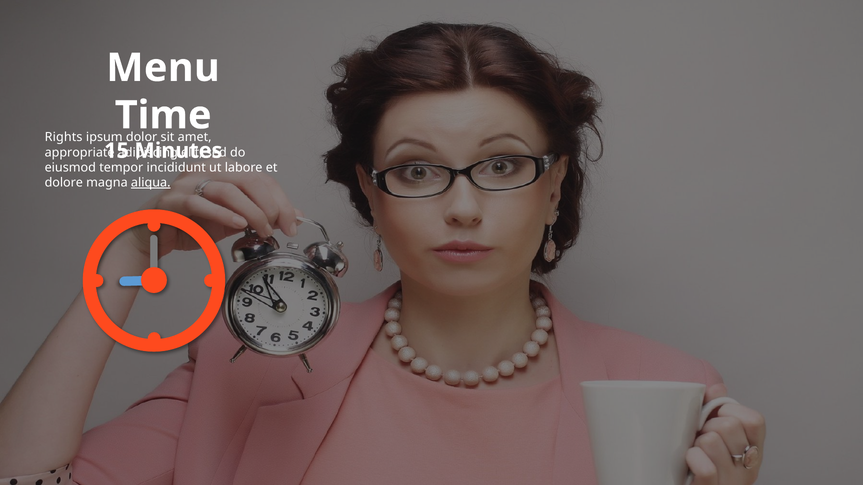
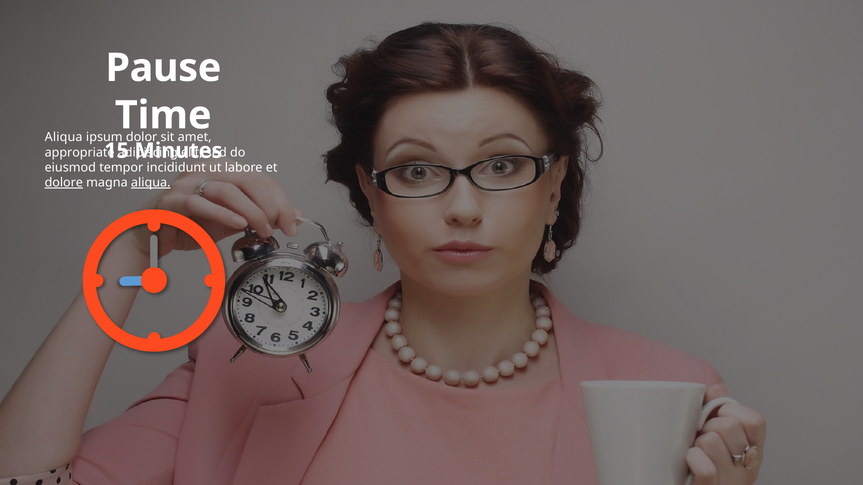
Menu: Menu -> Pause (163, 68)
Rights: Rights -> Aliqua (64, 137)
dolore underline: none -> present (64, 183)
